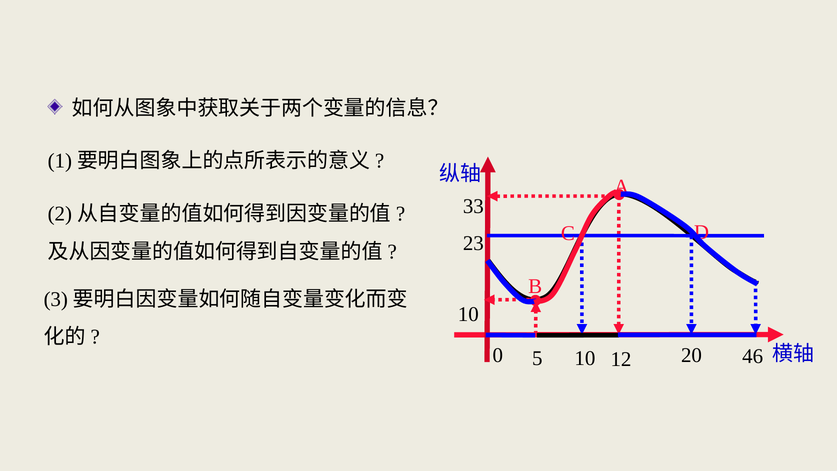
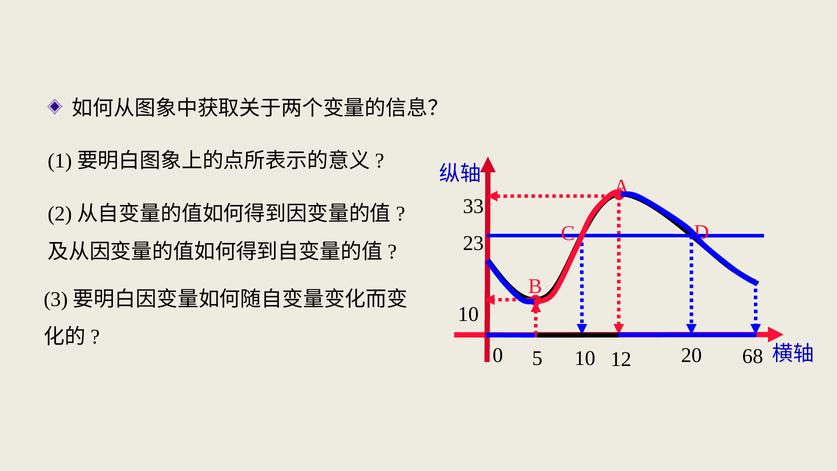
46: 46 -> 68 (753, 356)
